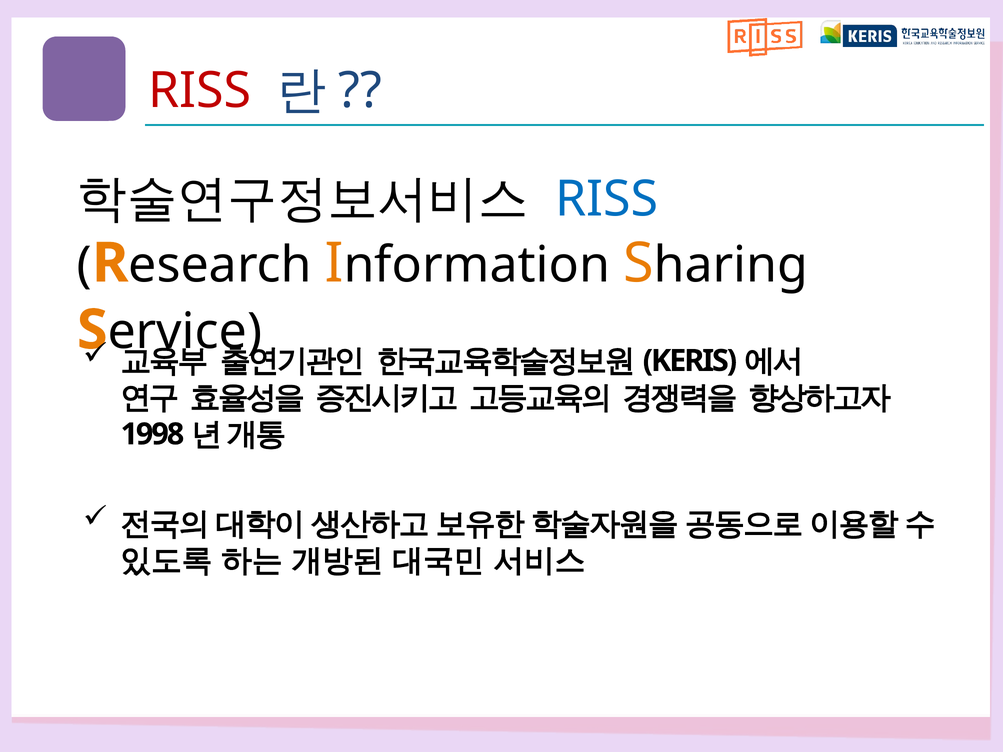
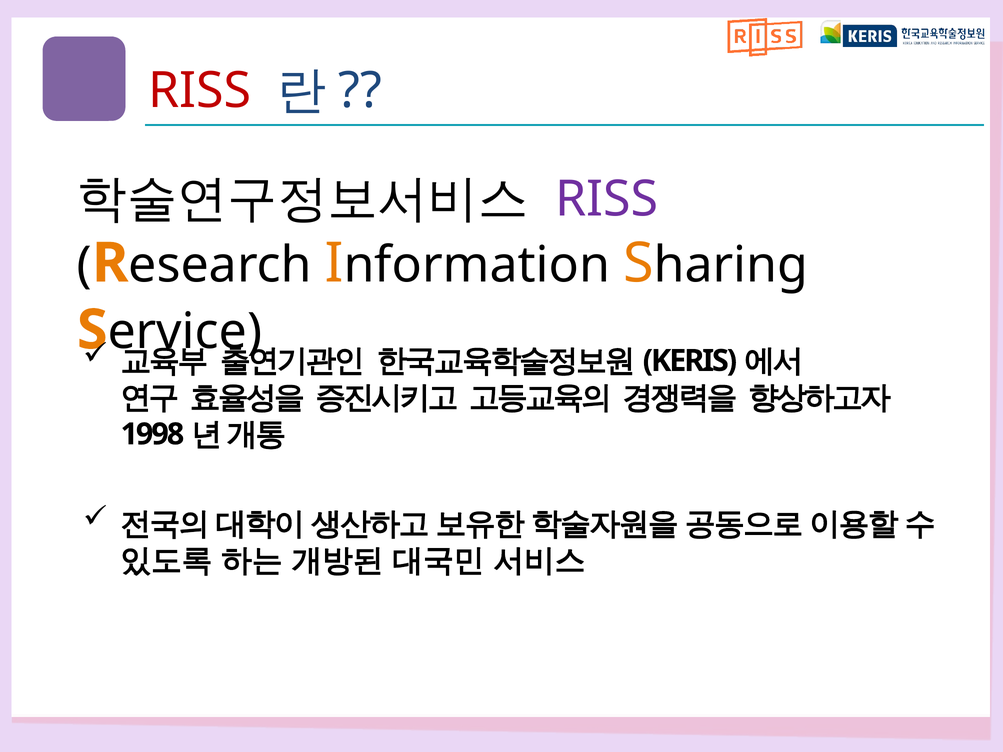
RISS colour: blue -> purple (607, 199)
